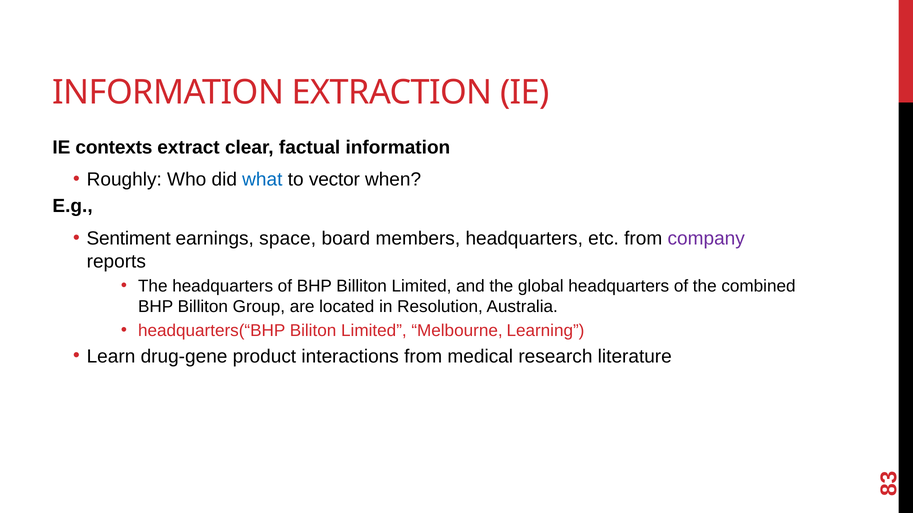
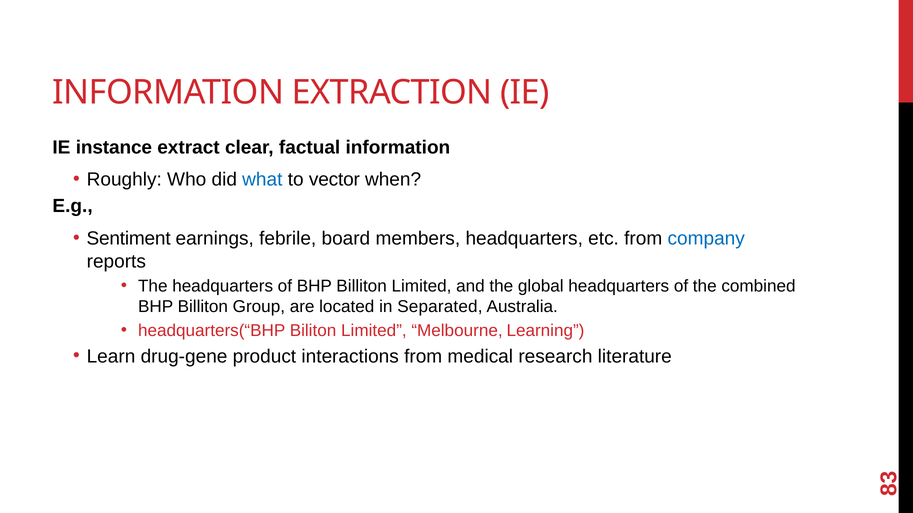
contexts: contexts -> instance (114, 147)
space: space -> febrile (288, 239)
company colour: purple -> blue (706, 239)
Resolution: Resolution -> Separated (440, 307)
